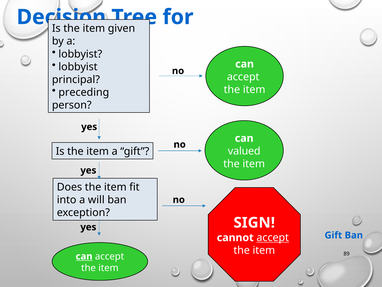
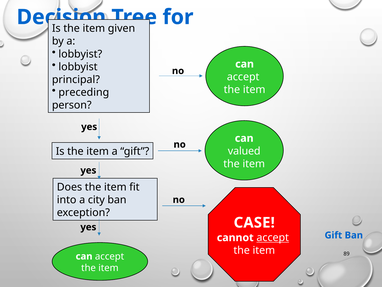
will: will -> city (96, 200)
SIGN: SIGN -> CASE (254, 222)
can underline: present -> none (84, 256)
